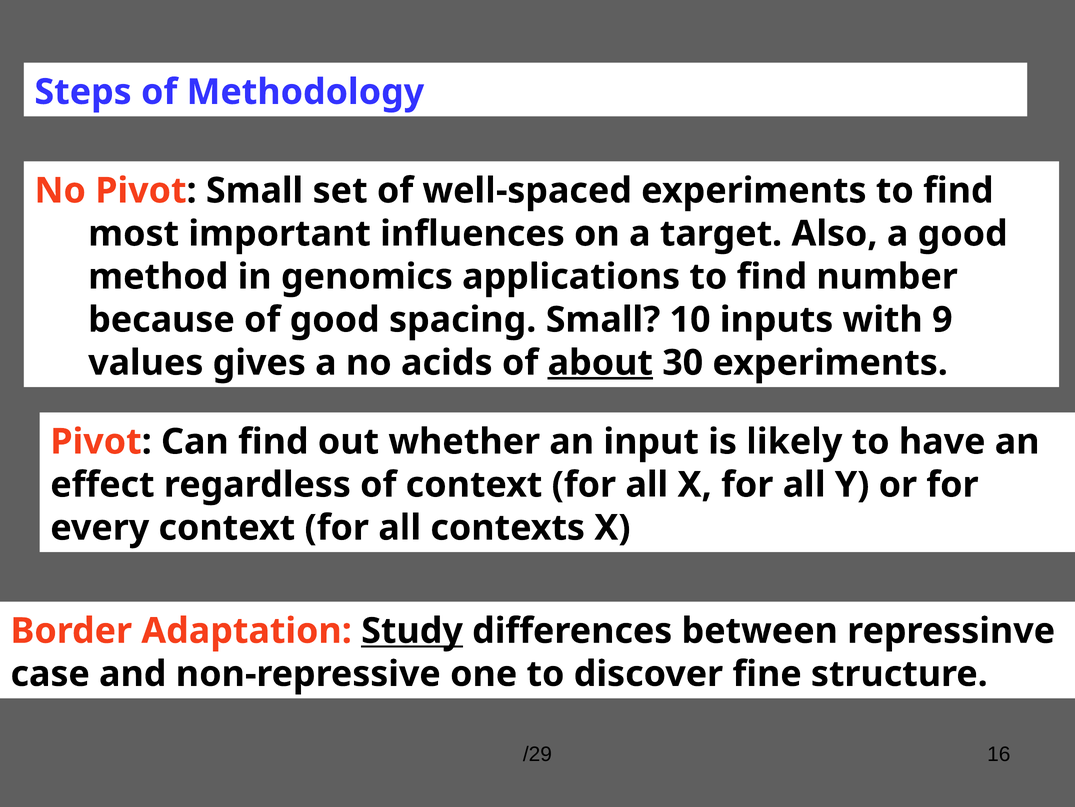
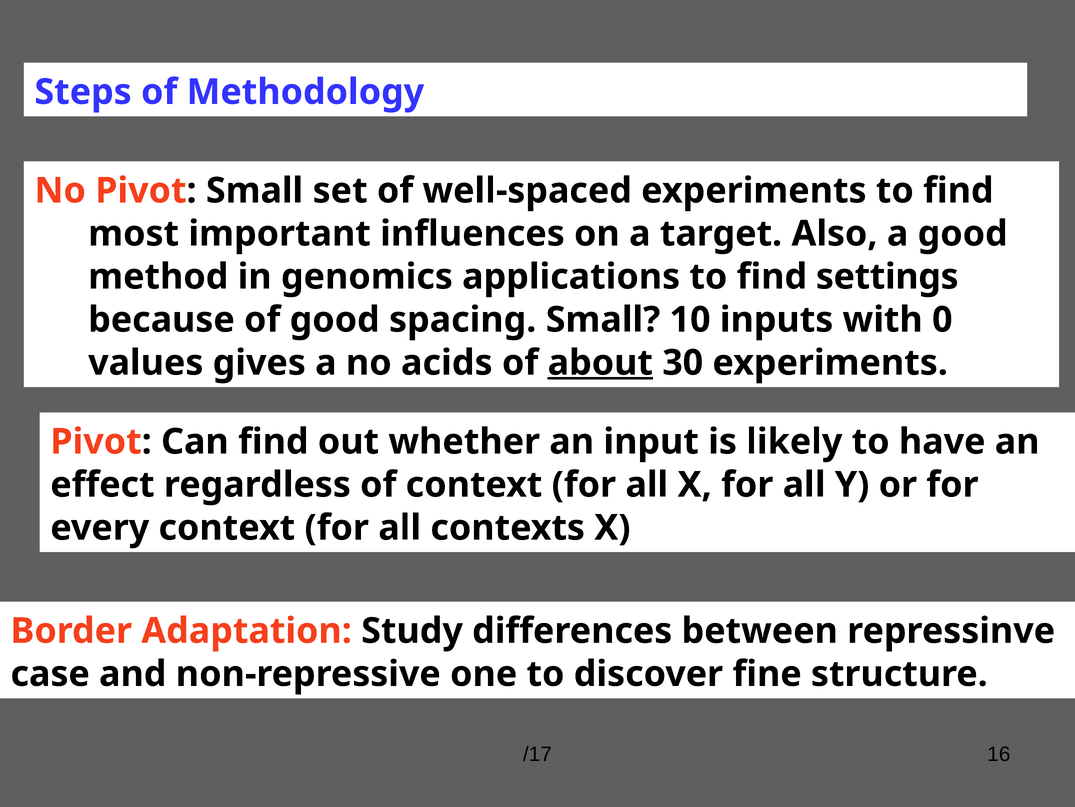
number: number -> settings (887, 277)
9: 9 -> 0 (942, 320)
Study underline: present -> none (412, 630)
/29: /29 -> /17 (537, 754)
